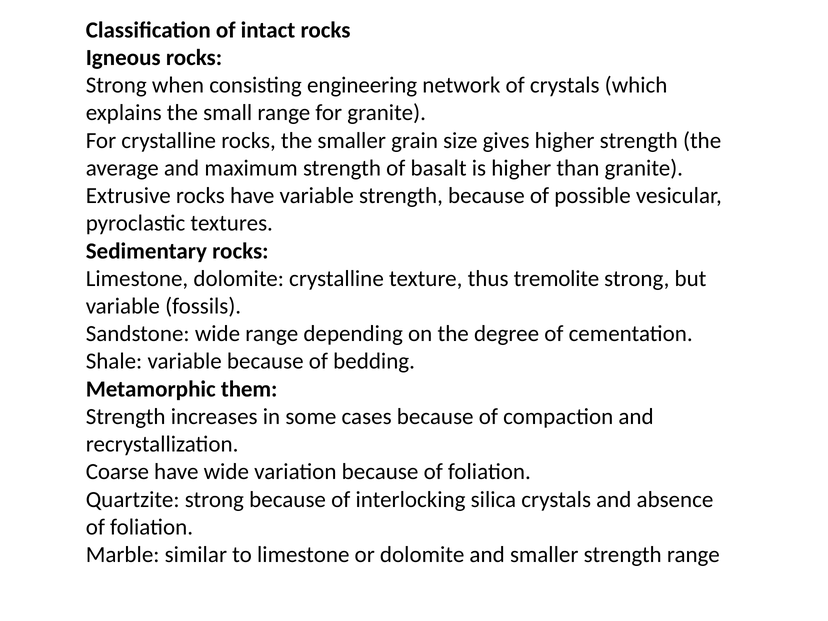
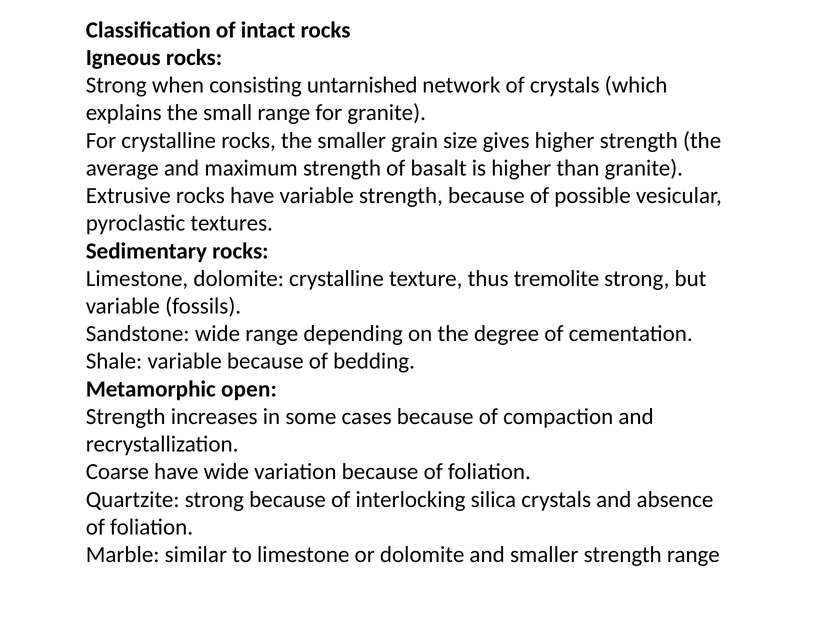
engineering: engineering -> untarnished (362, 85)
them: them -> open (249, 389)
